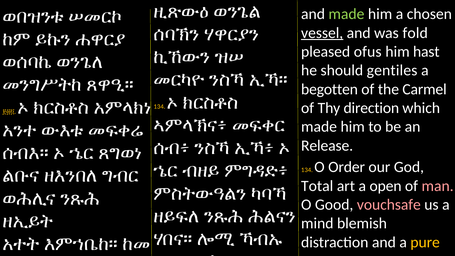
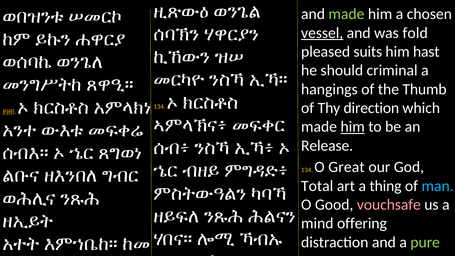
ofus: ofus -> suits (368, 52)
gentiles: gentiles -> criminal (392, 70)
begotten: begotten -> hangings (329, 89)
Carmel: Carmel -> Thumb (425, 89)
him underline: none -> present (353, 127)
Order: Order -> Great (346, 167)
open: open -> thing (386, 186)
man colour: pink -> light blue (438, 186)
blemish: blemish -> offering (362, 223)
pure colour: yellow -> light green (425, 242)
